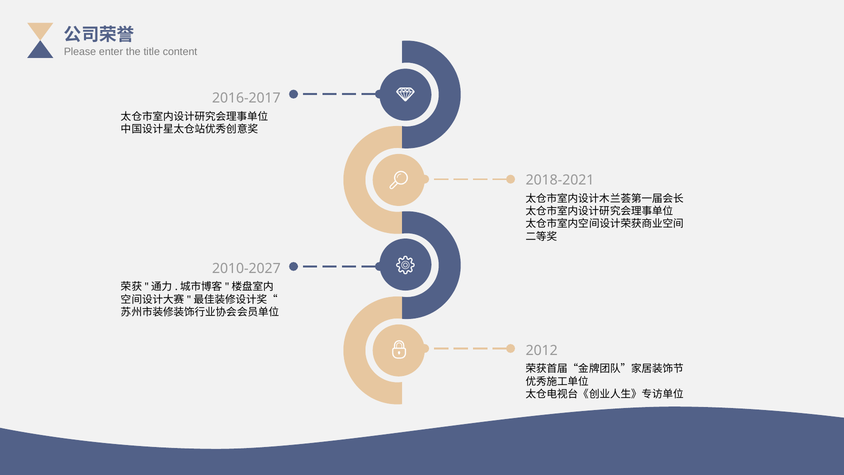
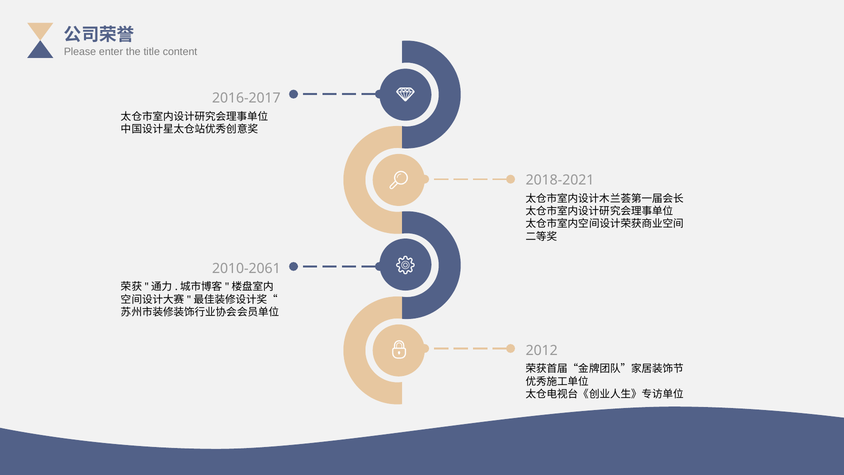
2010-2027: 2010-2027 -> 2010-2061 (246, 268)
